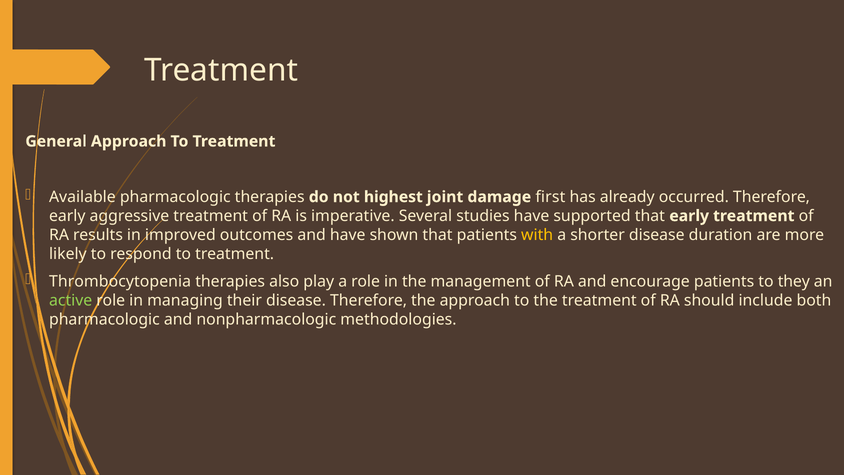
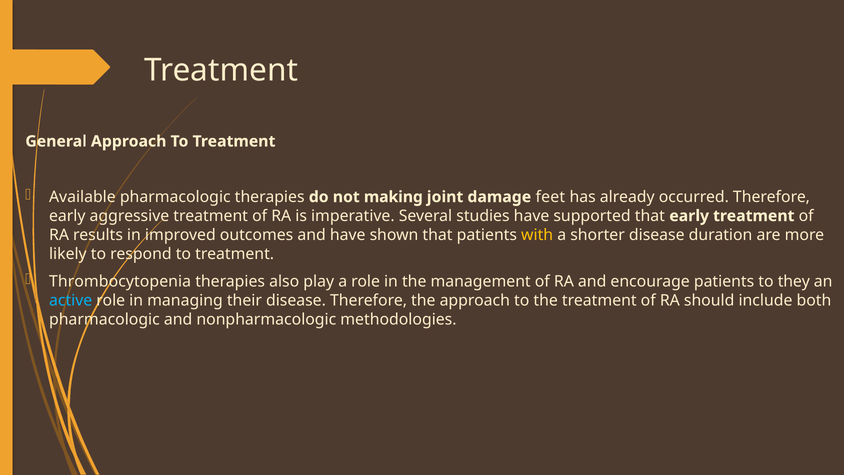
highest: highest -> making (393, 197)
first: first -> feet (550, 197)
active colour: light green -> light blue (71, 301)
